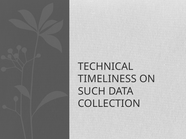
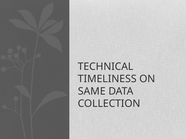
SUCH: SUCH -> SAME (92, 92)
